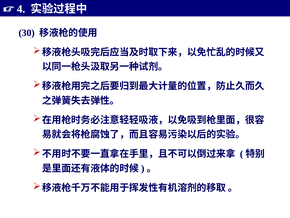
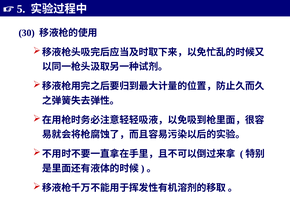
4: 4 -> 5 (21, 9)
